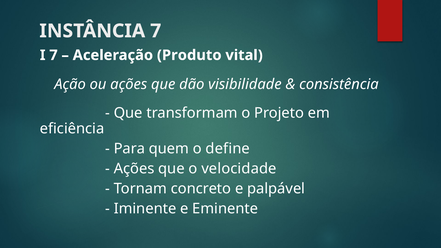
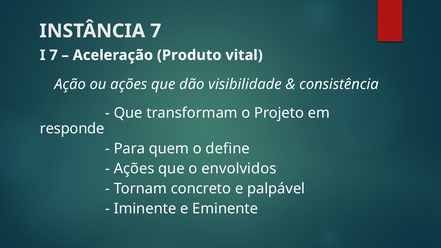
eficiência: eficiência -> responde (72, 129)
velocidade: velocidade -> envolvidos (239, 169)
